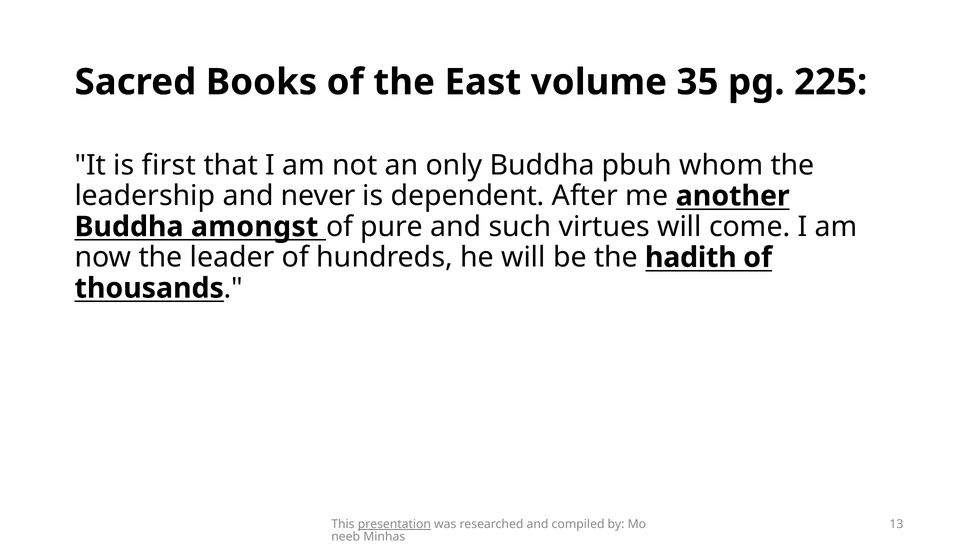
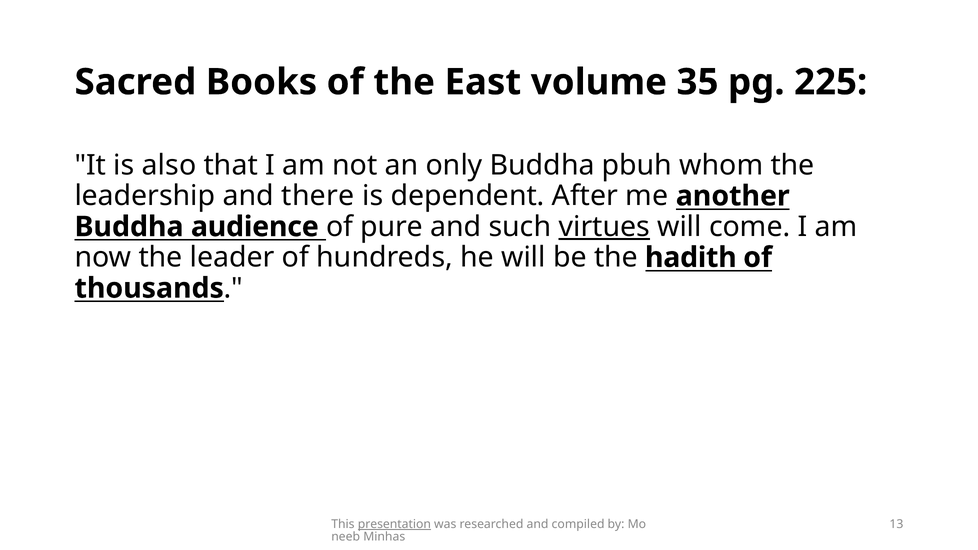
first: first -> also (169, 165)
never: never -> there (318, 196)
amongst: amongst -> audience (255, 227)
virtues underline: none -> present (604, 227)
